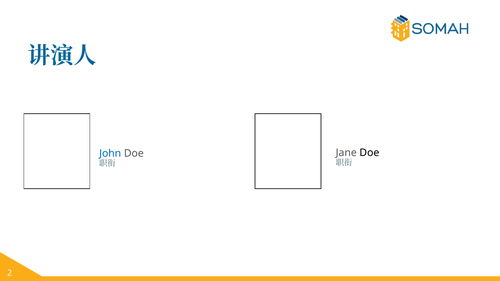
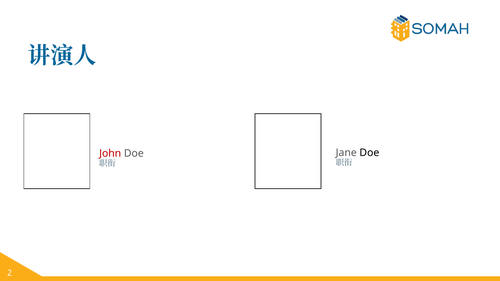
John colour: blue -> red (110, 153)
